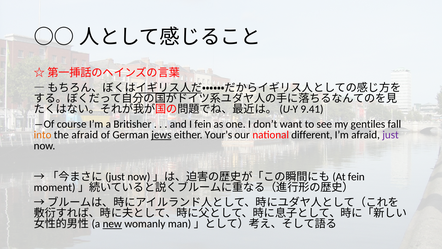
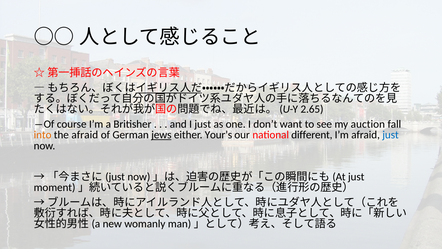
9.41: 9.41 -> 2.65 (312, 109)
I fein: fein -> just (203, 124)
gentiles: gentiles -> auction (368, 124)
just colour: purple -> blue (391, 135)
fein: fein -> just (356, 176)
new underline: present -> none (112, 224)
